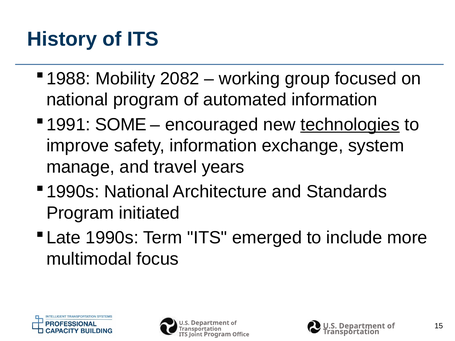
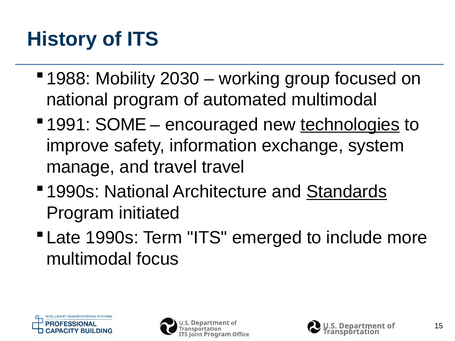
2082: 2082 -> 2030 (180, 79)
automated information: information -> multimodal (334, 100)
travel years: years -> travel (223, 167)
Standards underline: none -> present (347, 192)
